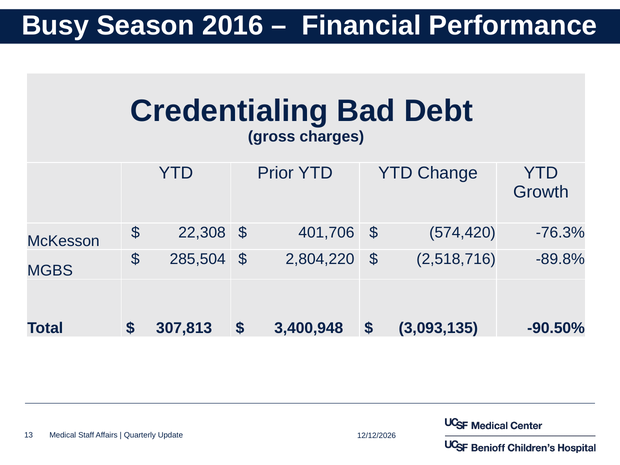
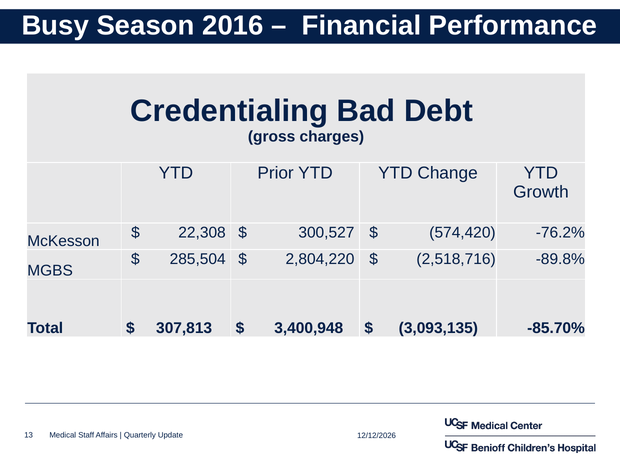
401,706: 401,706 -> 300,527 (326, 232)
-76.3%: -76.3% -> -76.2% (560, 232)
-90.50%: -90.50% -> -85.70% (556, 328)
